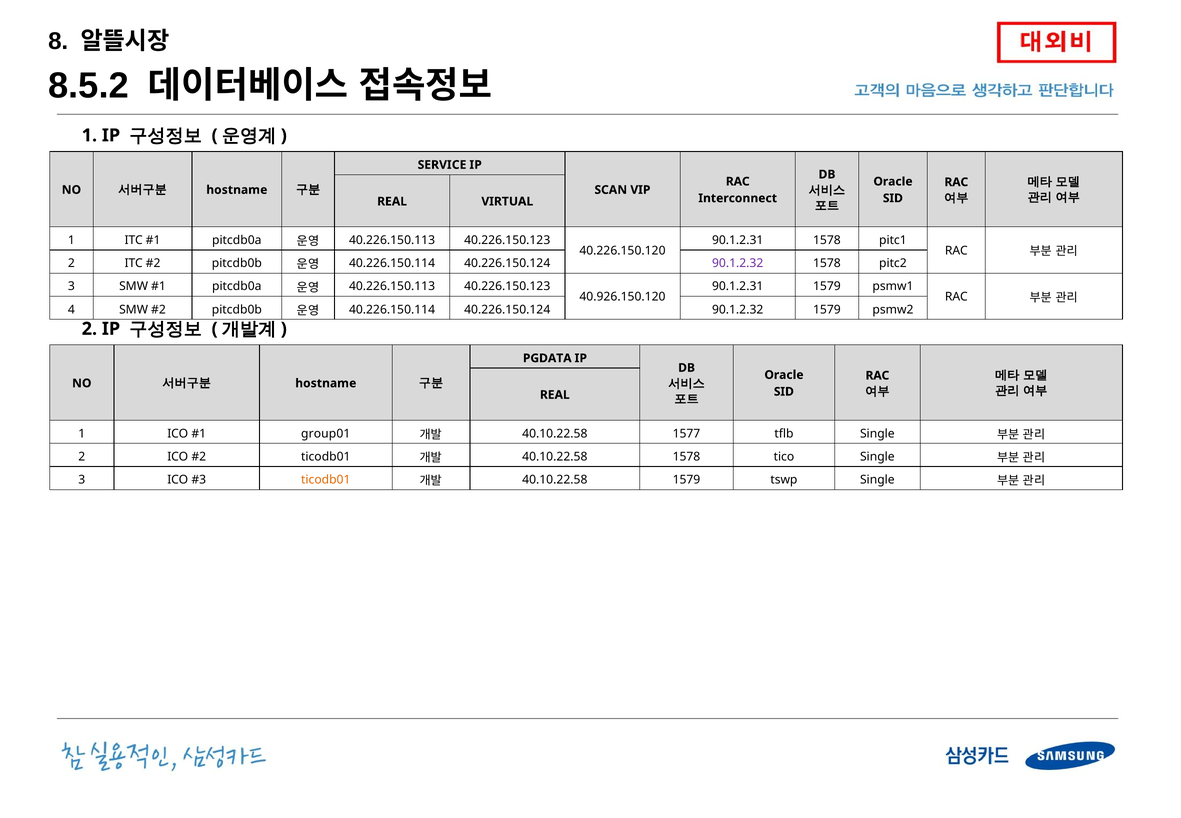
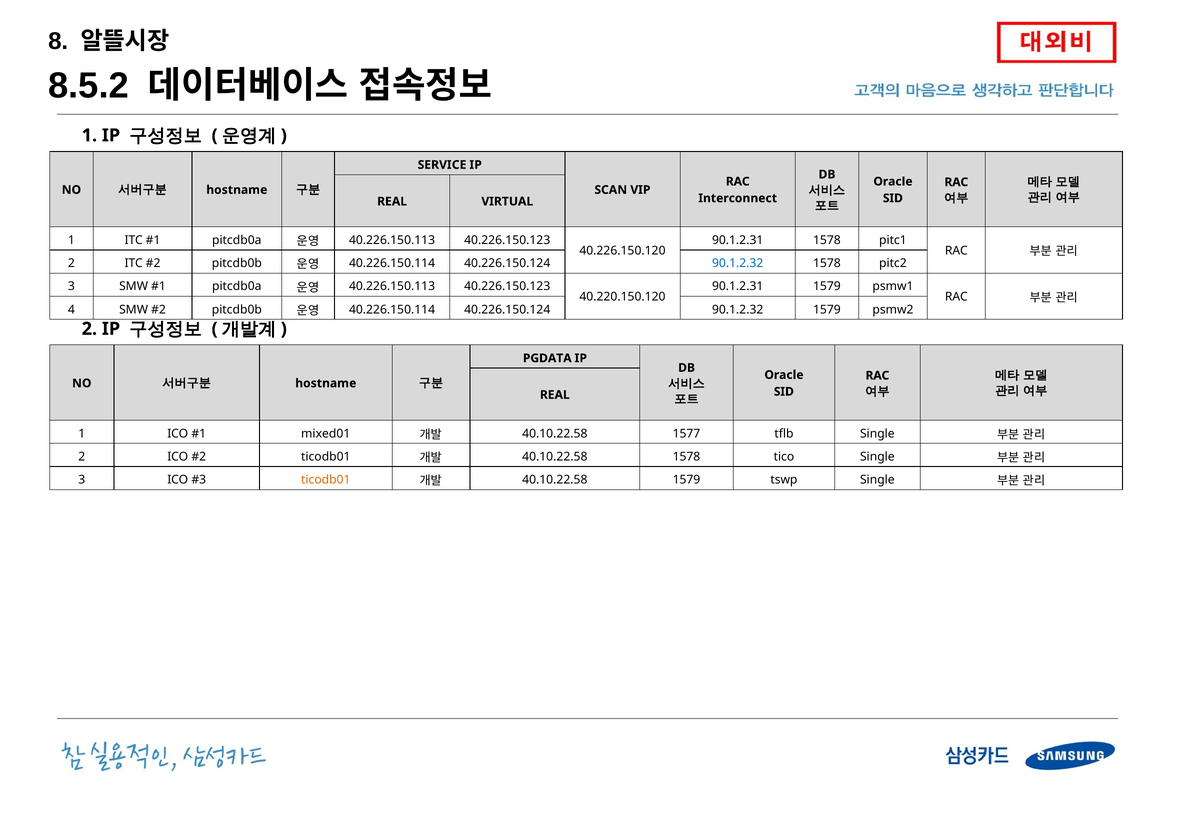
90.1.2.32 colour: purple -> blue (738, 263)
40.926.150.120: 40.926.150.120 -> 40.220.150.120 (622, 297)
group01: group01 -> mixed01 (326, 433)
